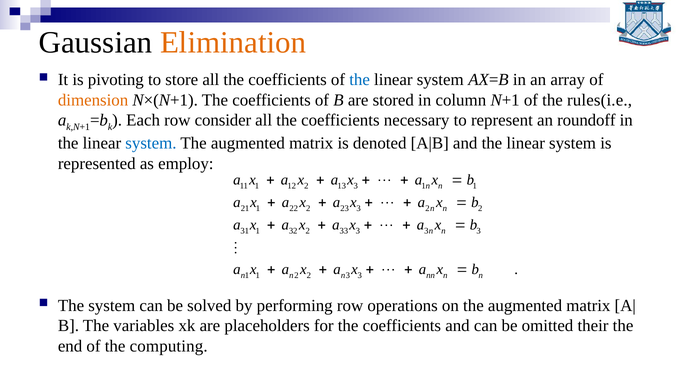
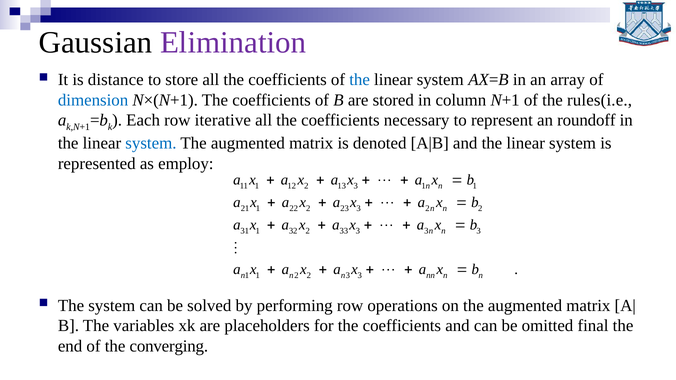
Elimination colour: orange -> purple (233, 43)
pivoting: pivoting -> distance (116, 80)
dimension colour: orange -> blue (93, 100)
consider: consider -> iterative (223, 120)
their: their -> final (593, 326)
computing: computing -> converging (169, 346)
